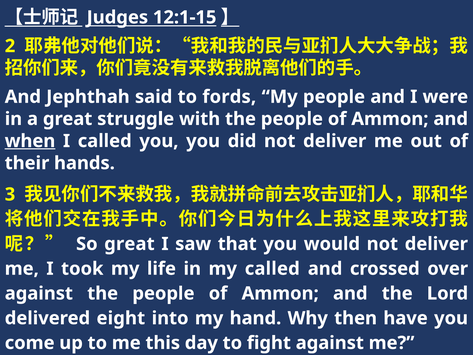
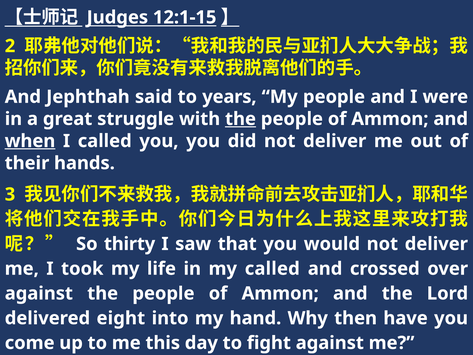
fords: fords -> years (229, 97)
the underline: none -> present (241, 119)
So great: great -> thirty (130, 244)
